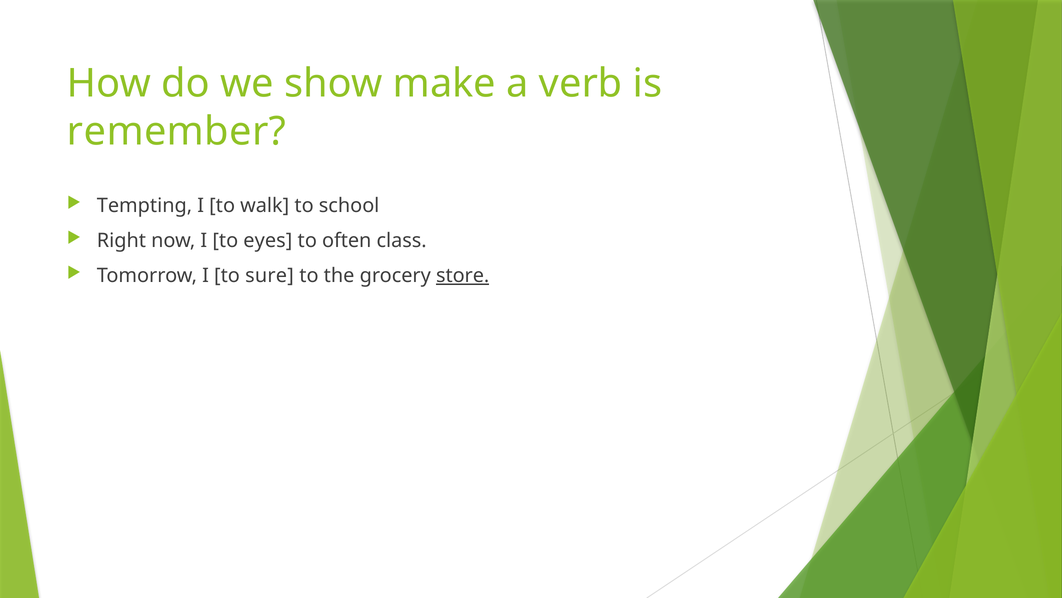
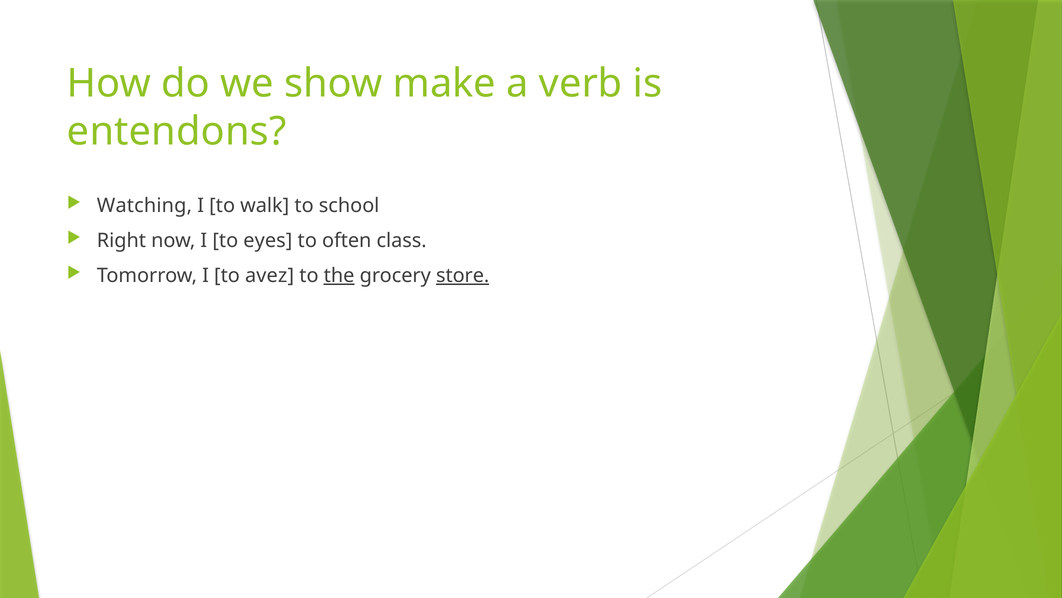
remember: remember -> entendons (177, 132)
Tempting: Tempting -> Watching (144, 206)
sure: sure -> avez (270, 275)
the underline: none -> present (339, 275)
